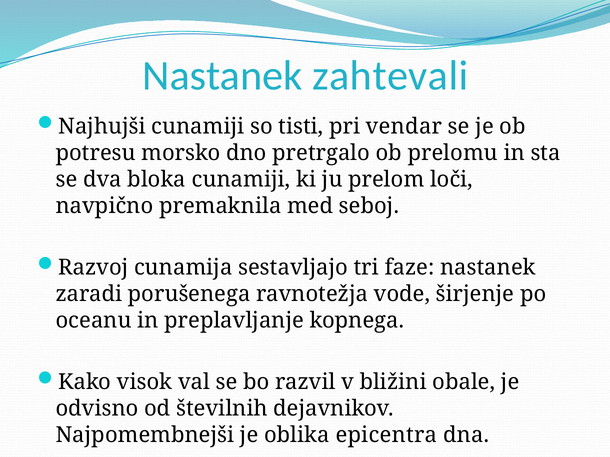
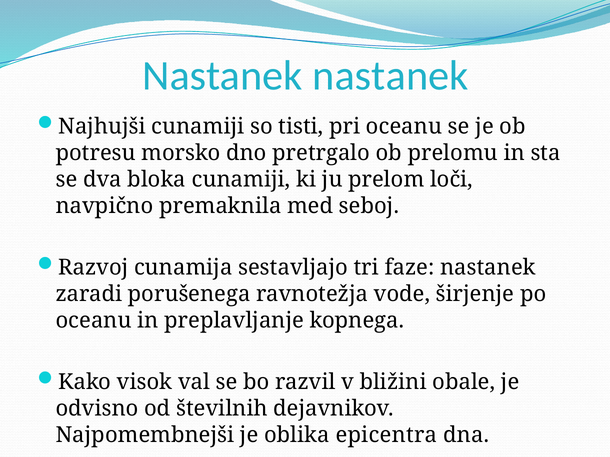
Nastanek zahtevali: zahtevali -> nastanek (390, 76)
pri vendar: vendar -> oceanu (404, 127)
